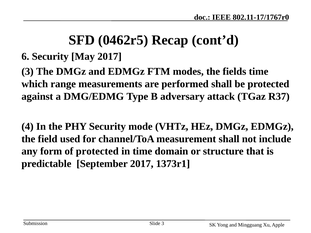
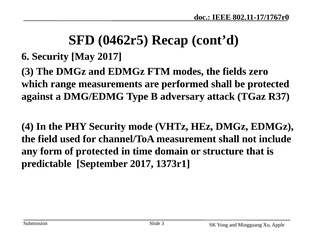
fields time: time -> zero (259, 72)
